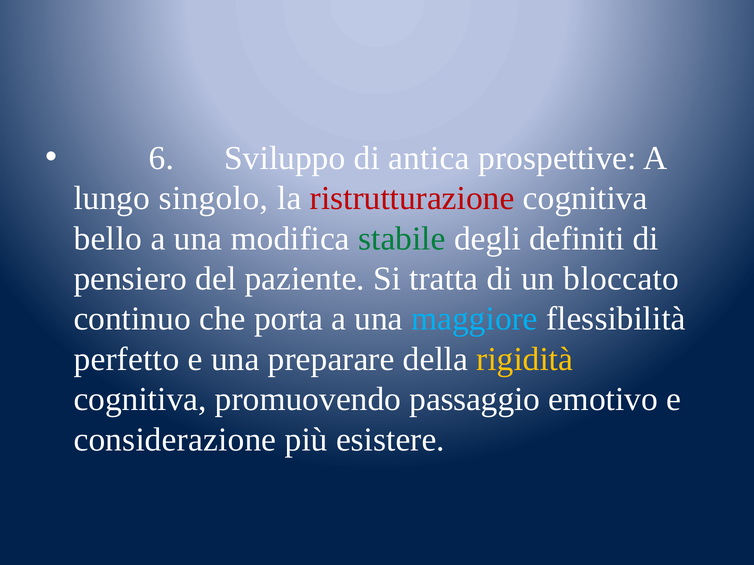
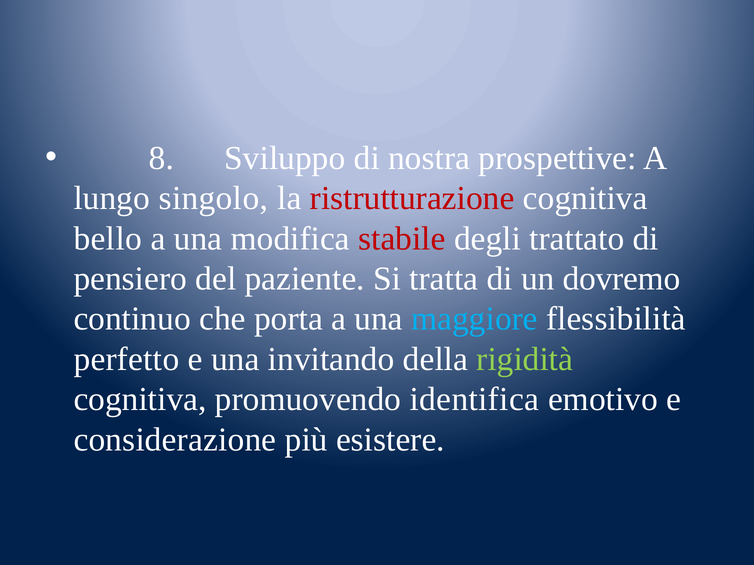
6: 6 -> 8 (161, 158)
antica: antica -> nostra (429, 158)
stabile colour: green -> red (402, 239)
definiti: definiti -> trattato (577, 239)
bloccato: bloccato -> dovremo (622, 279)
preparare: preparare -> invitando (331, 359)
rigidità colour: yellow -> light green (525, 359)
passaggio: passaggio -> identifica (474, 400)
